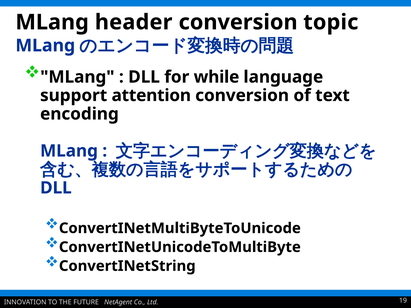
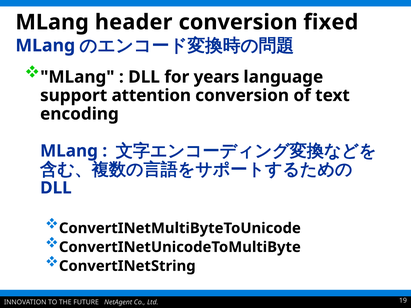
topic: topic -> fixed (331, 22)
while: while -> years (216, 77)
